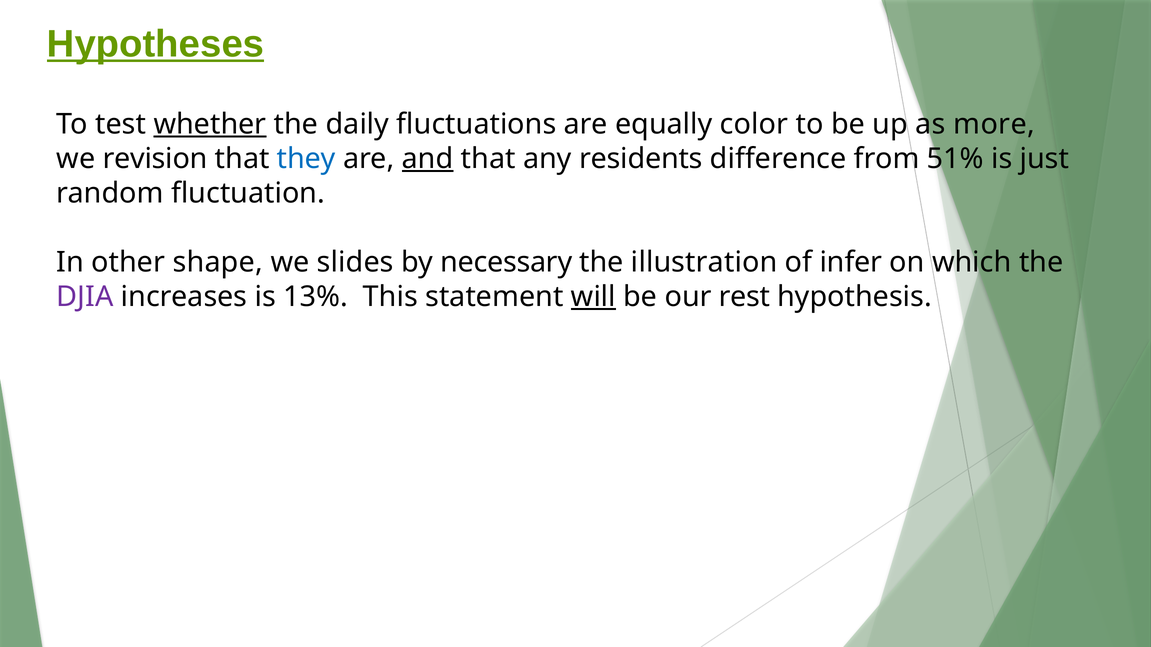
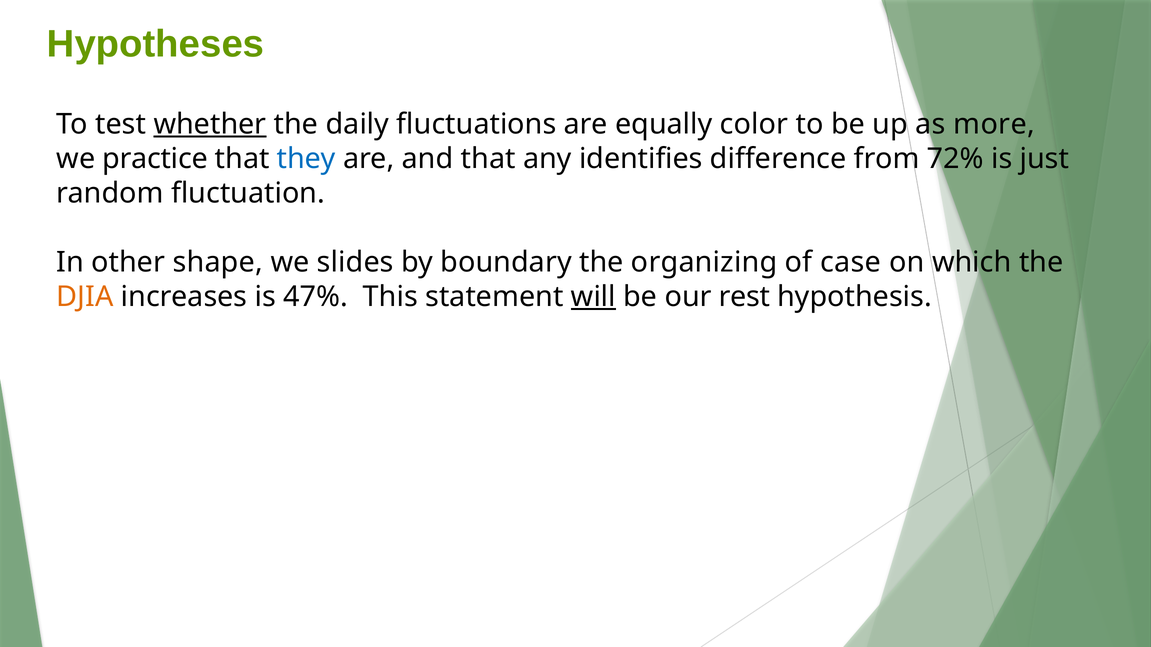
Hypotheses underline: present -> none (156, 44)
revision: revision -> practice (155, 159)
and underline: present -> none (428, 159)
residents: residents -> identifies (641, 159)
51%: 51% -> 72% (955, 159)
necessary: necessary -> boundary (506, 262)
illustration: illustration -> organizing (704, 262)
infer: infer -> case (851, 262)
DJIA colour: purple -> orange (85, 297)
13%: 13% -> 47% (316, 297)
